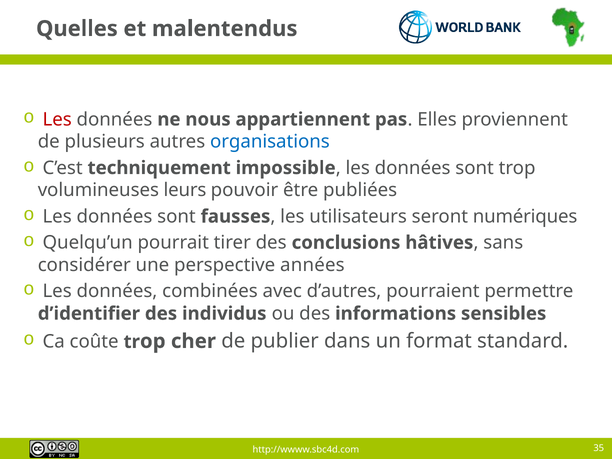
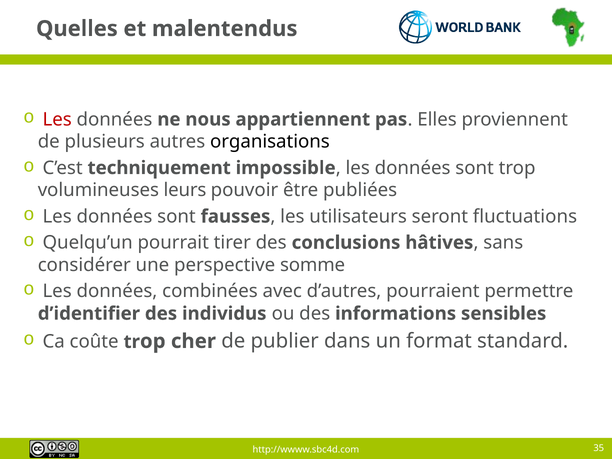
organisations colour: blue -> black (270, 142)
numériques: numériques -> fluctuations (525, 216)
années: années -> somme (313, 265)
